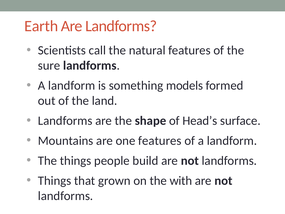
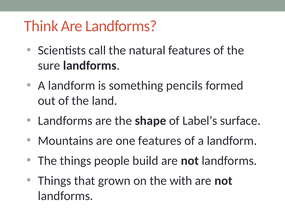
Earth: Earth -> Think (41, 26)
models: models -> pencils (184, 85)
Head’s: Head’s -> Label’s (200, 121)
